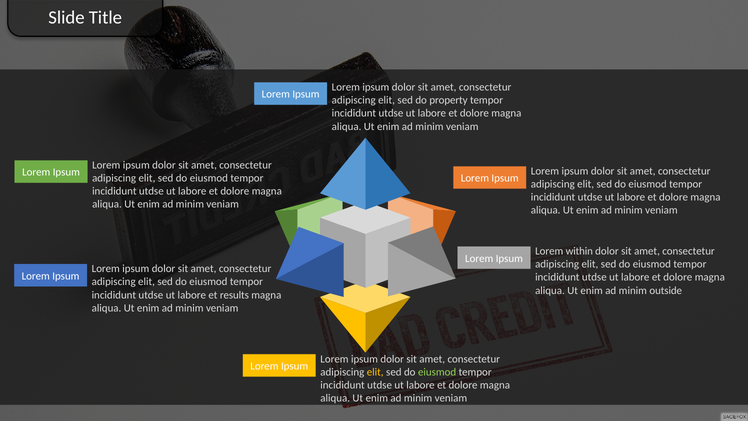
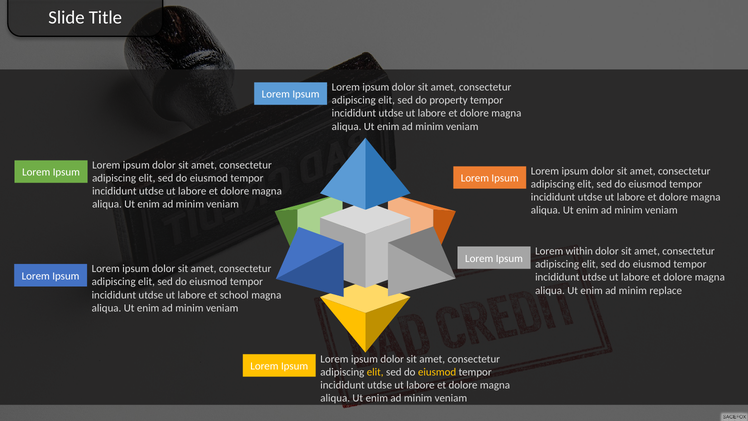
outside: outside -> replace (666, 290)
results: results -> school (234, 295)
eiusmod colour: light green -> yellow (437, 372)
